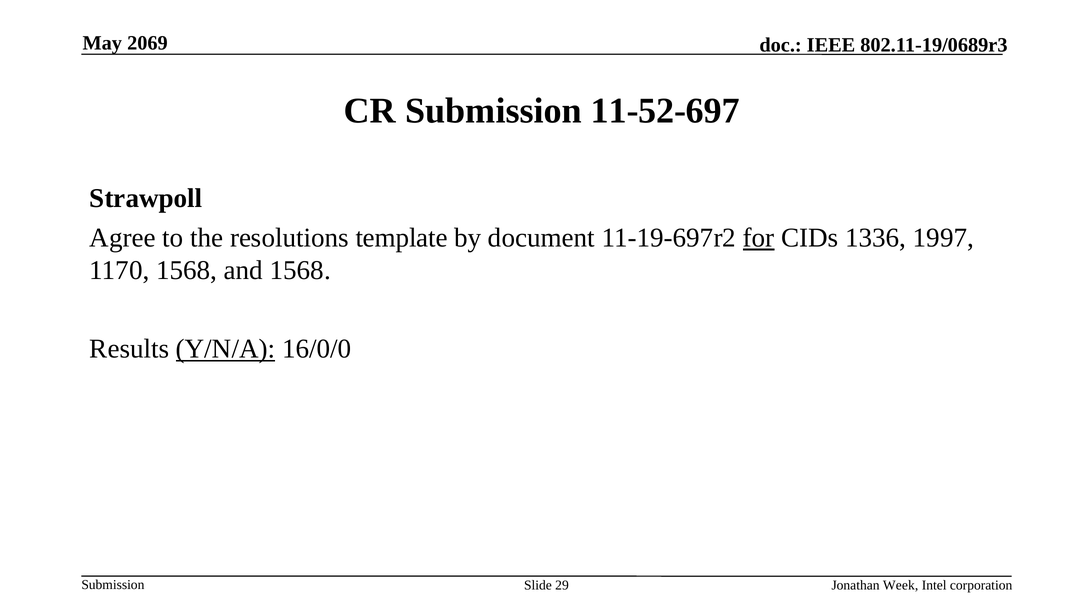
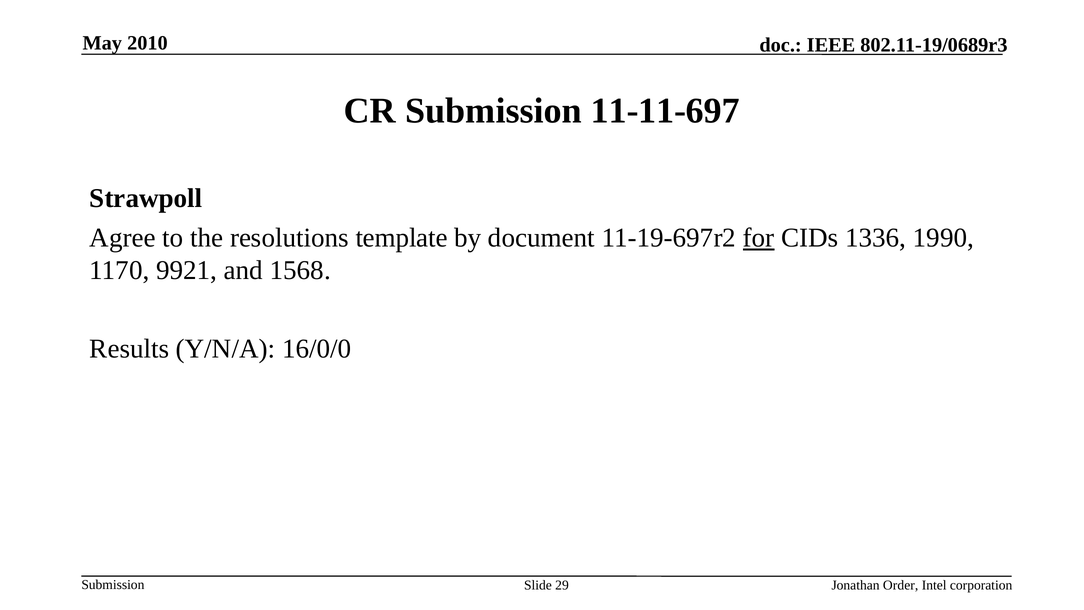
2069: 2069 -> 2010 (147, 43)
11-52-697: 11-52-697 -> 11-11-697 (665, 111)
1997: 1997 -> 1990 (943, 238)
1170 1568: 1568 -> 9921 (187, 270)
Y/N/A underline: present -> none (226, 349)
Week: Week -> Order (901, 585)
